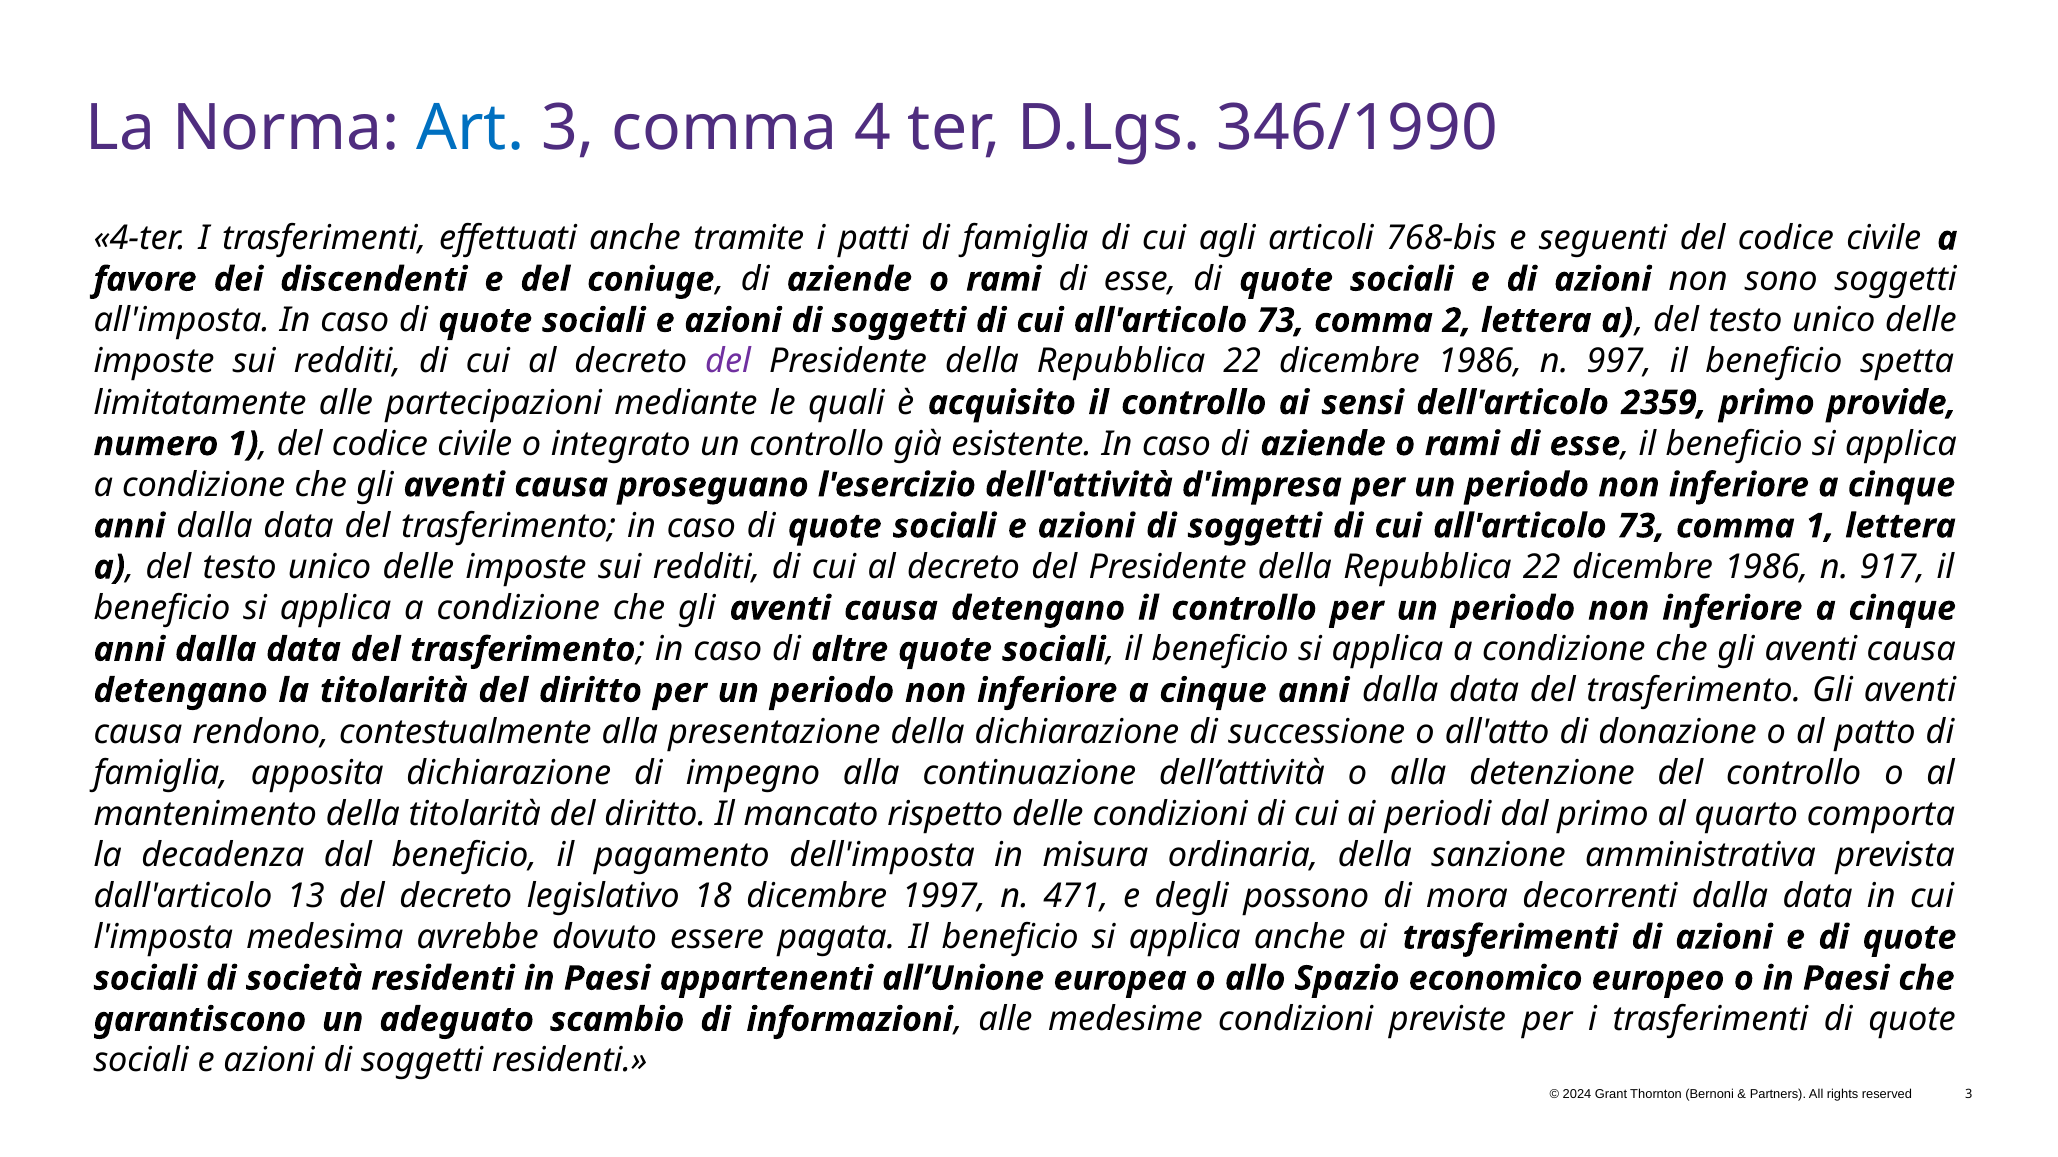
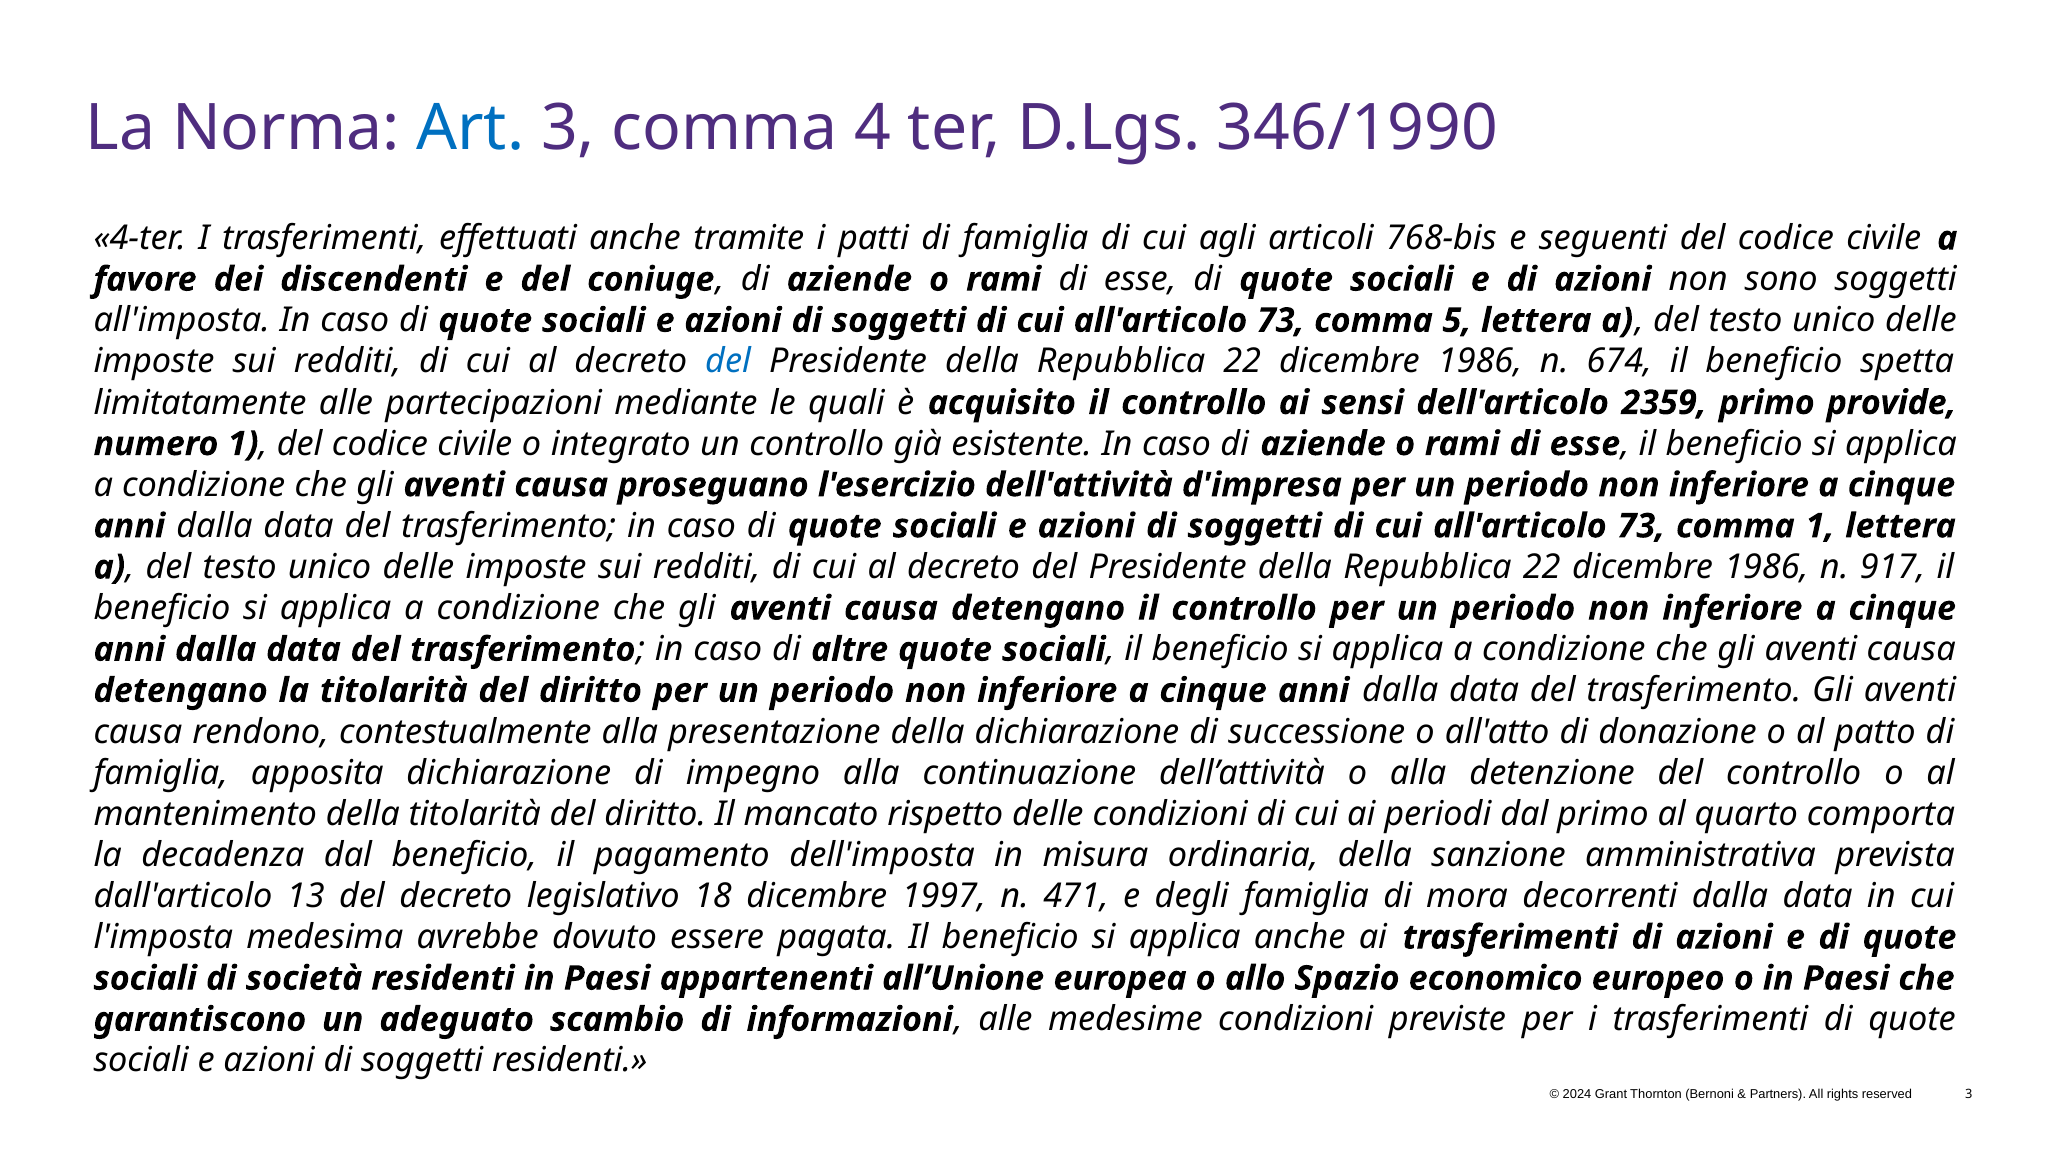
2: 2 -> 5 (1457, 321)
del colour: purple -> blue (728, 362)
997: 997 -> 674 (1619, 362)
degli possono: possono -> famiglia (1306, 897)
